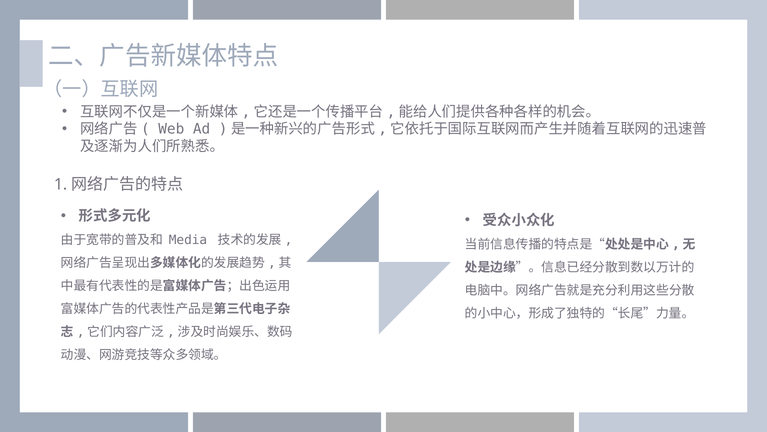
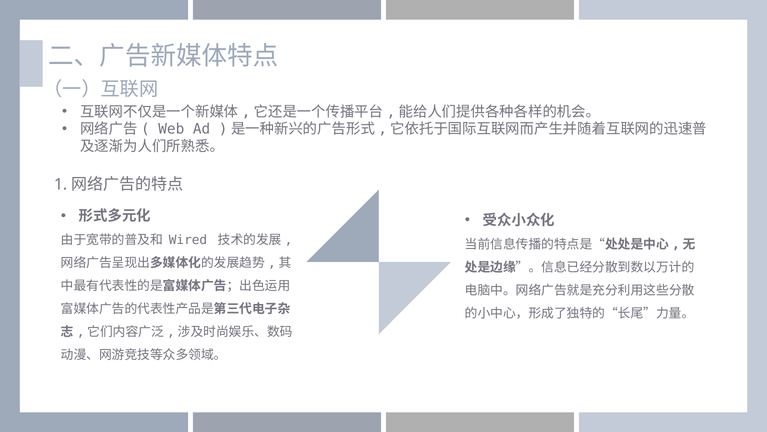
Media: Media -> Wired (188, 240)
